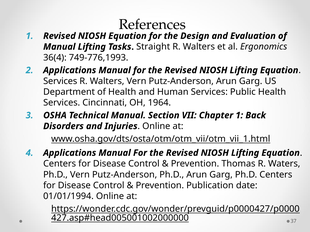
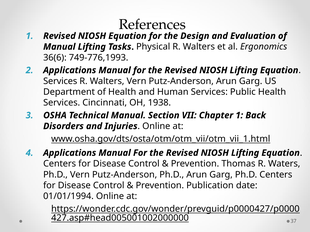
Straight: Straight -> Physical (153, 47)
36(4: 36(4 -> 36(6 (55, 58)
1964: 1964 -> 1938 (159, 103)
